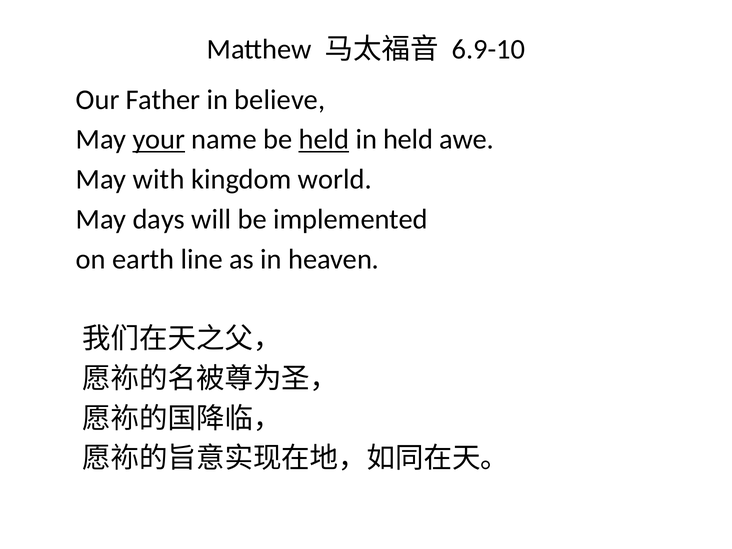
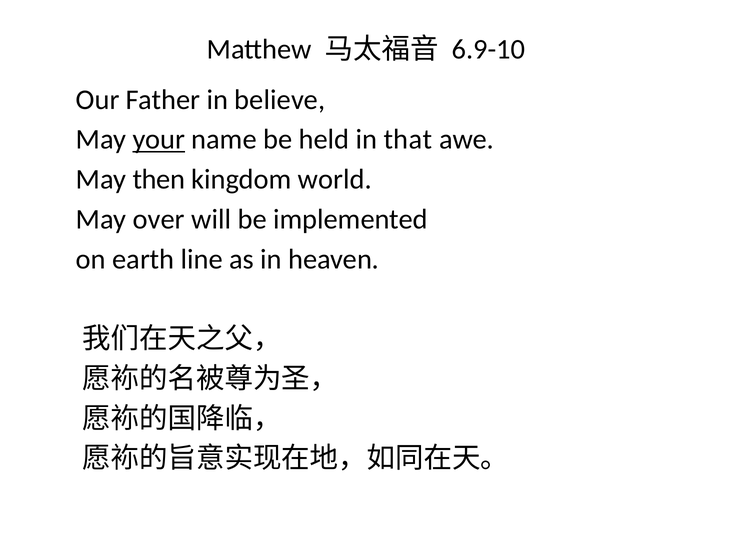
held underline: present -> none (324, 140)
in held: held -> that (408, 140)
with: with -> then (159, 179)
days: days -> over (159, 219)
